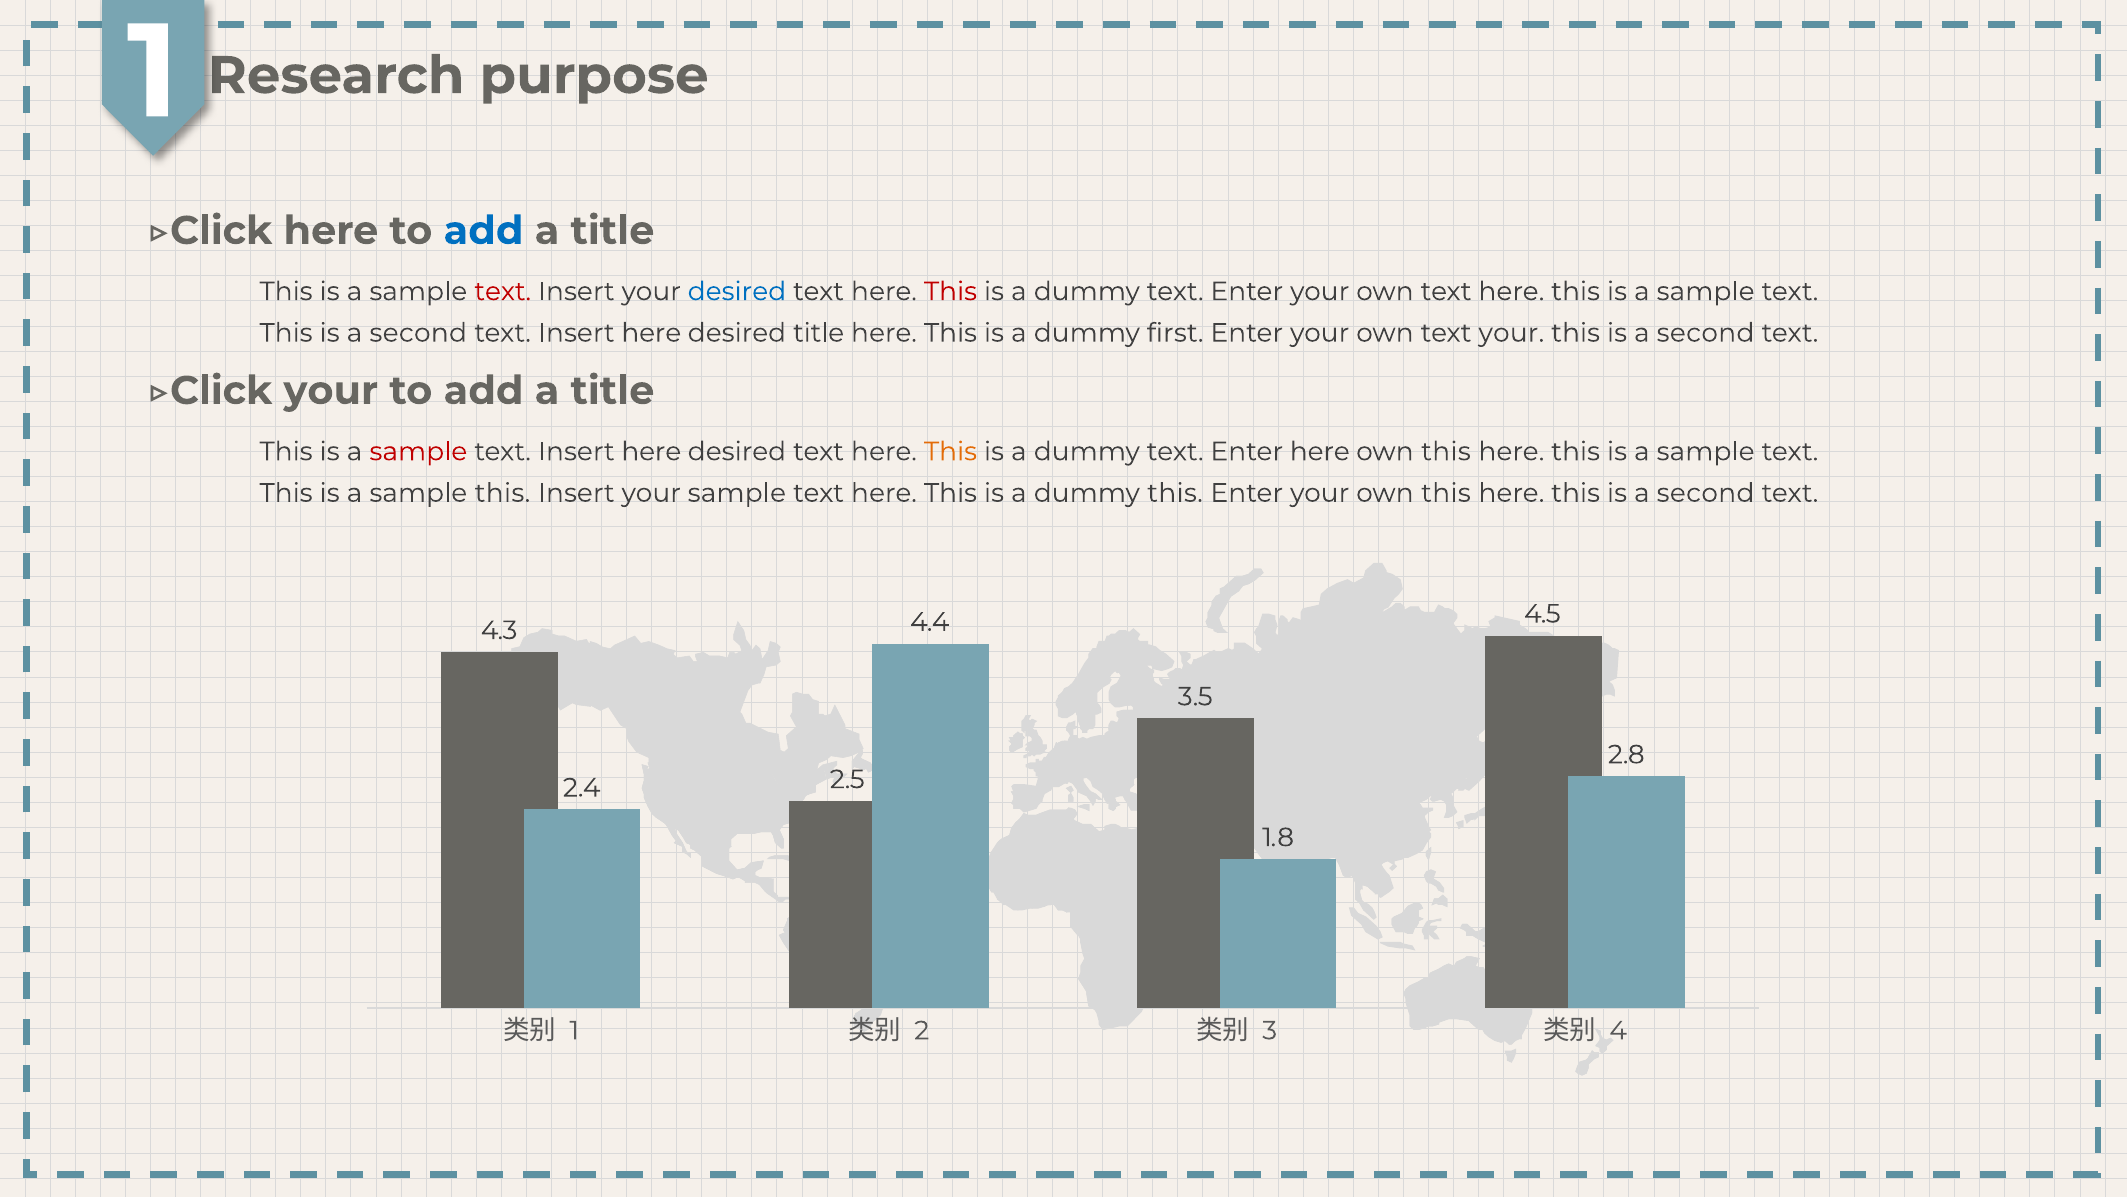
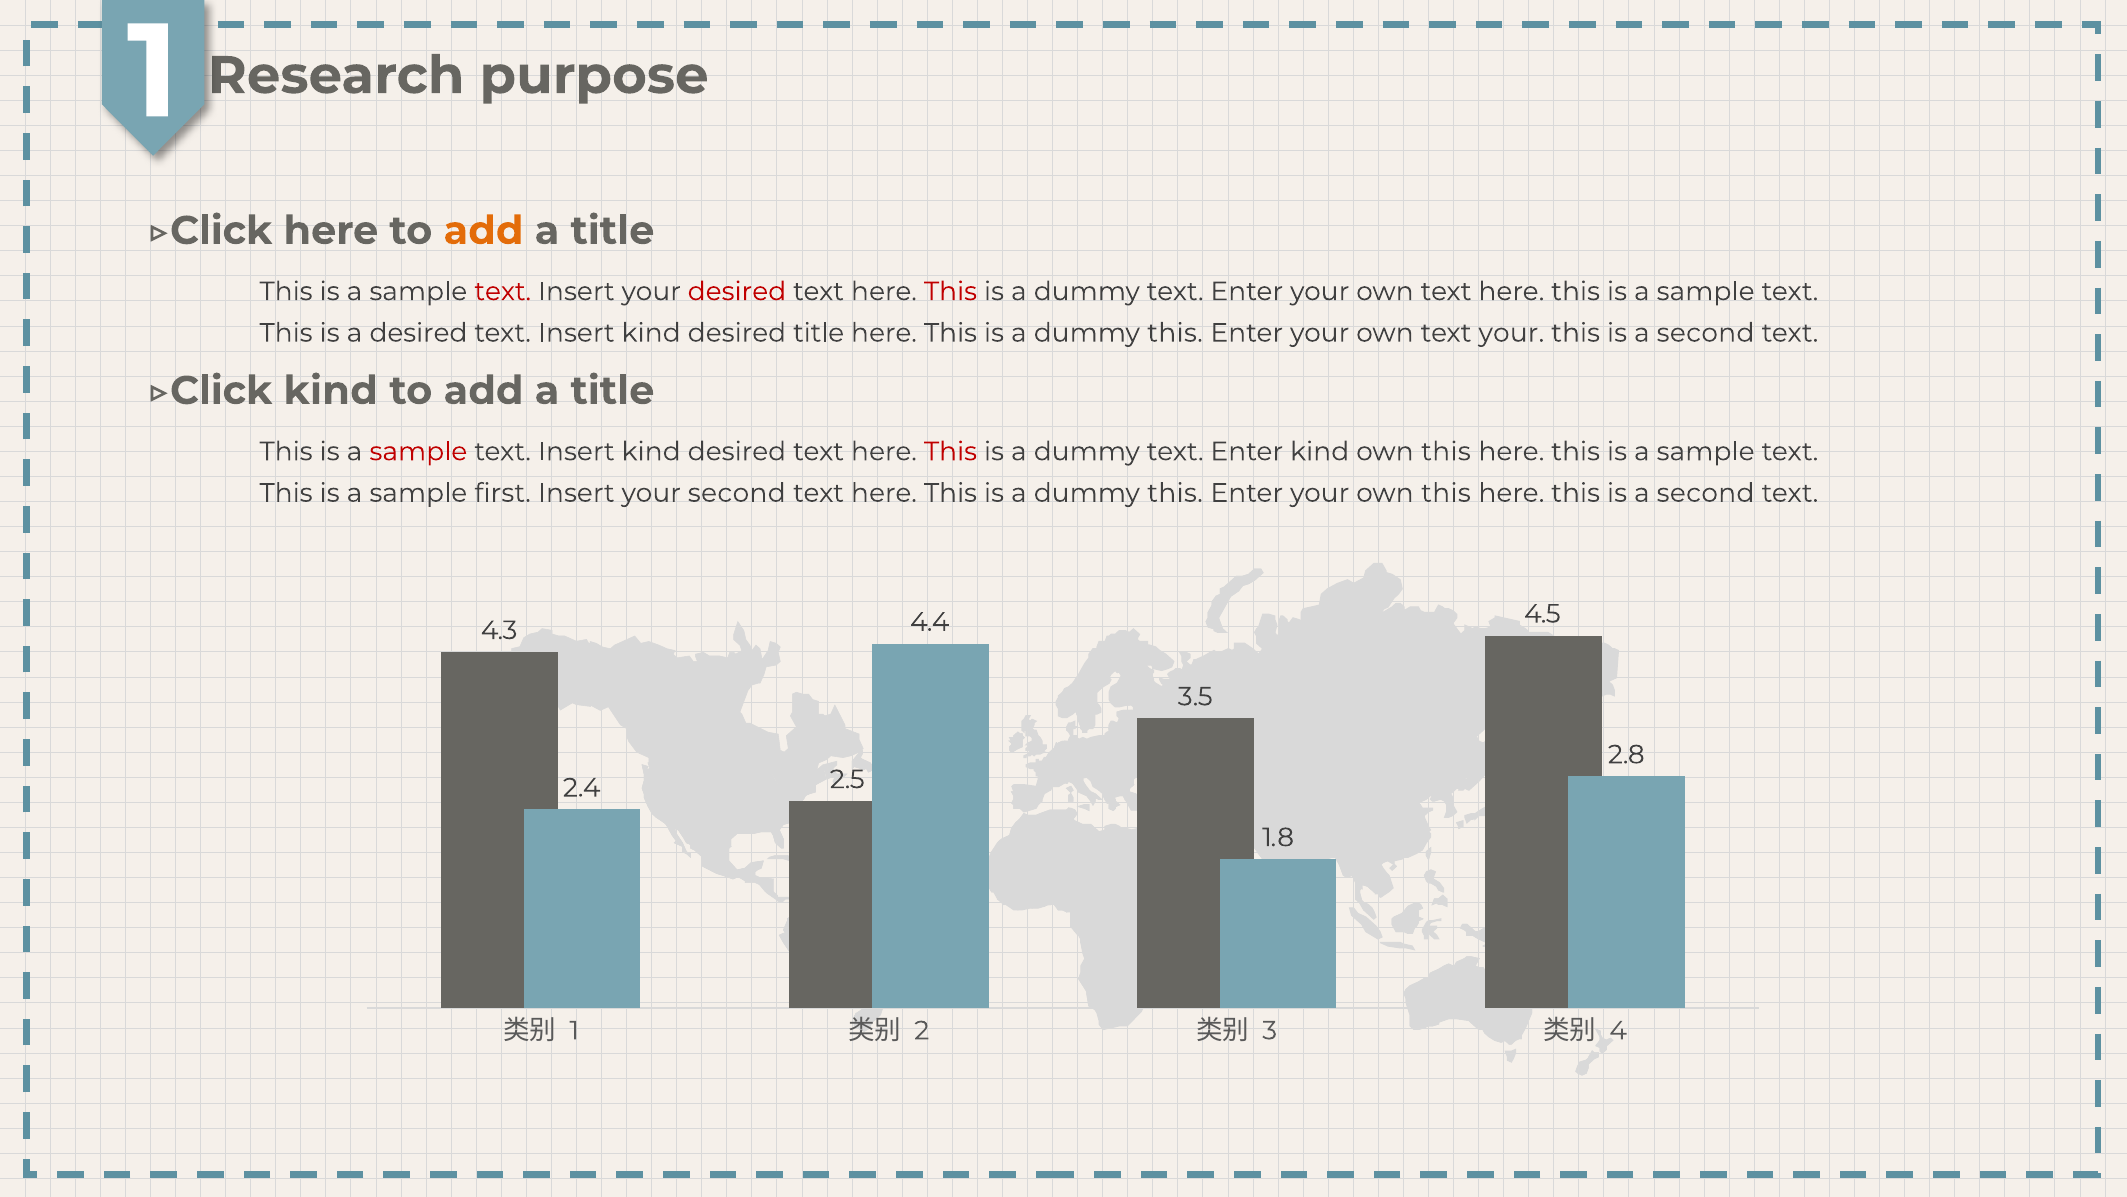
add colour: blue -> orange (484, 231)
desired colour: blue -> red (737, 291)
second: second -> desired (418, 333)
here: here -> kind (651, 333)
first: first -> this (1175, 333)
▷Click your: your -> kind (331, 391)
here: here -> kind (651, 451)
This colour: orange -> red (950, 451)
Enter here: here -> kind (1320, 451)
sample this: this -> first (503, 493)
your sample: sample -> second (737, 493)
